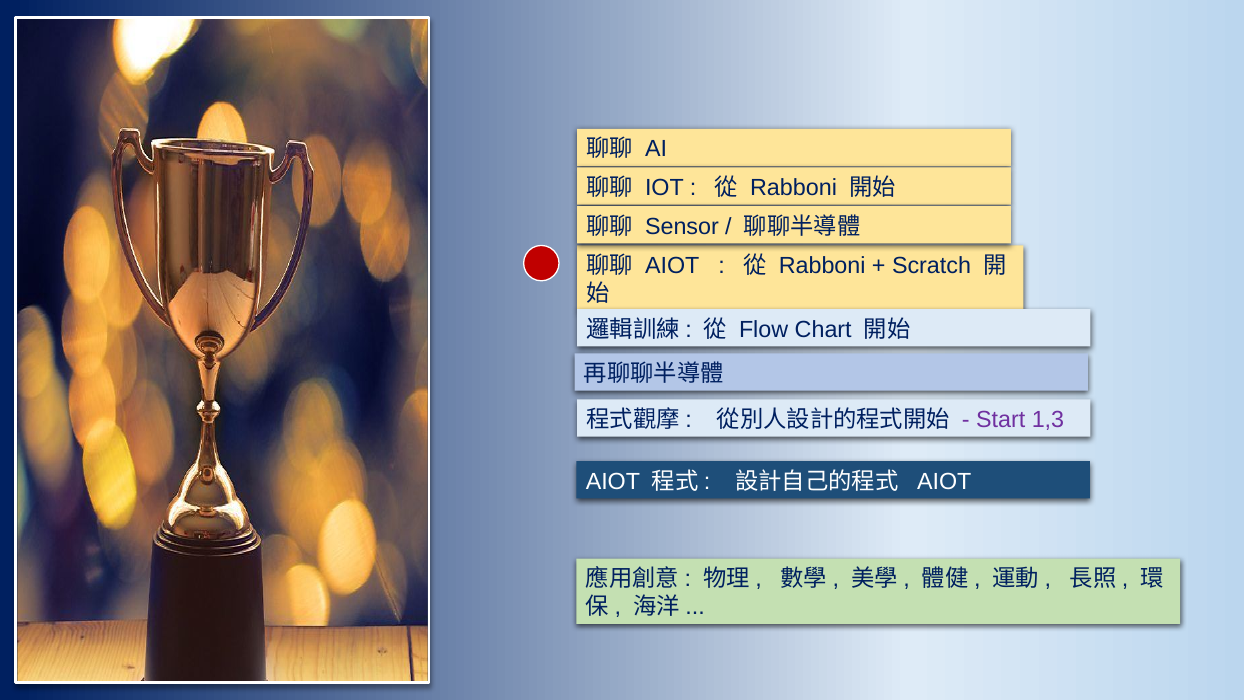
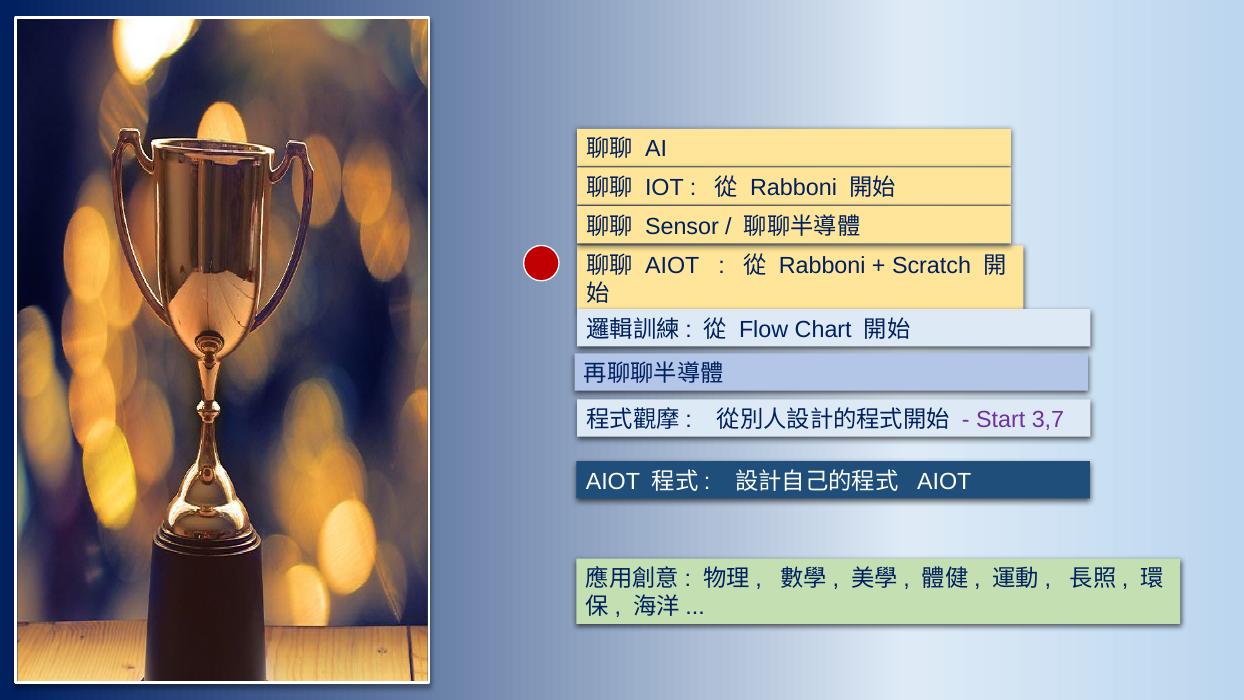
1,3: 1,3 -> 3,7 (1048, 419)
